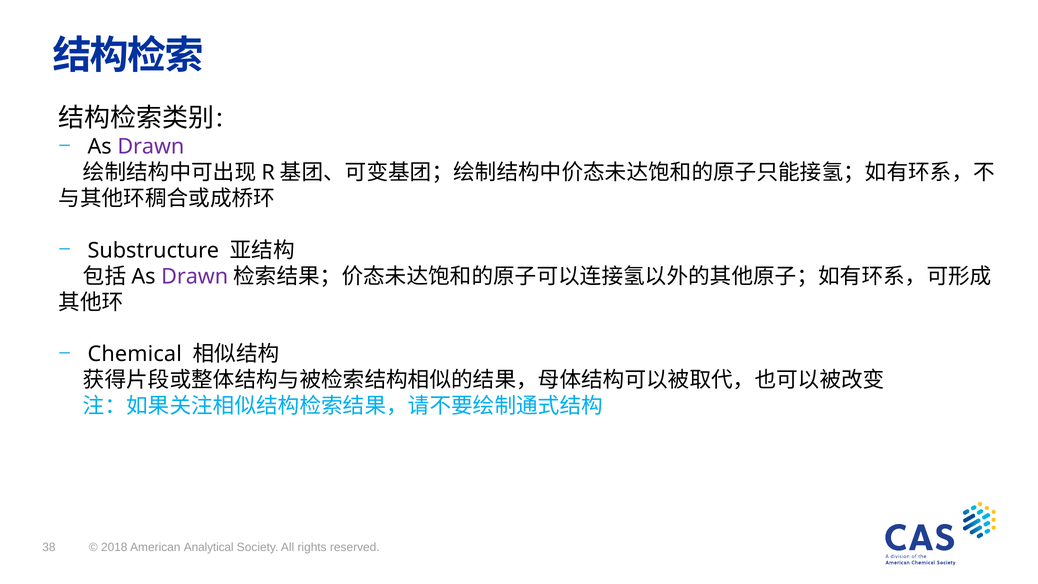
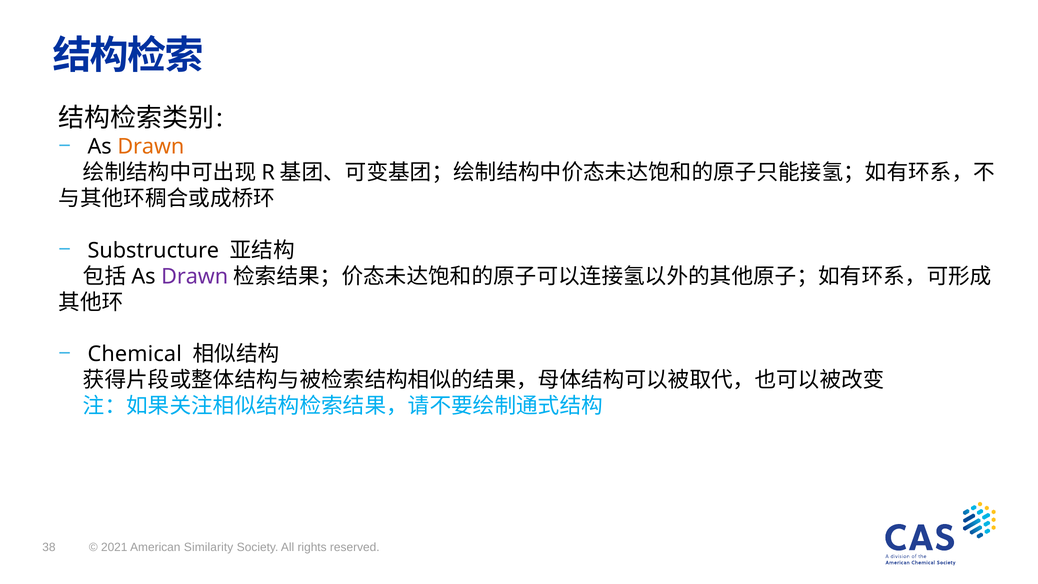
Drawn colour: purple -> orange (151, 147)
2018: 2018 -> 2021 (114, 547)
Analytical: Analytical -> Similarity (209, 547)
